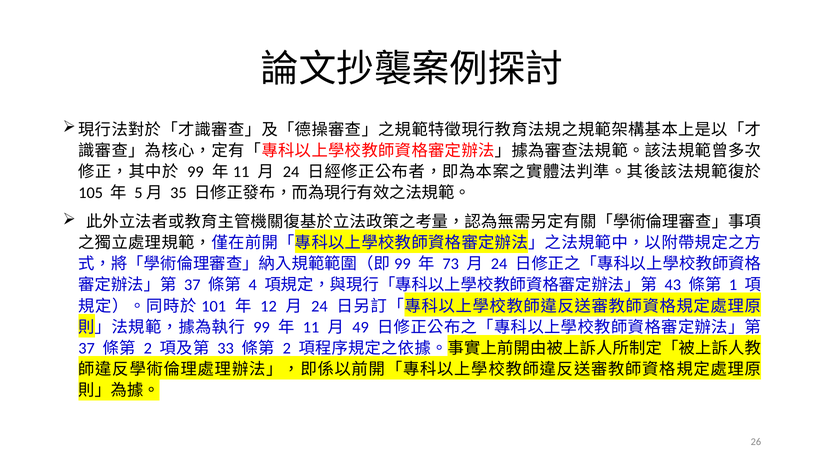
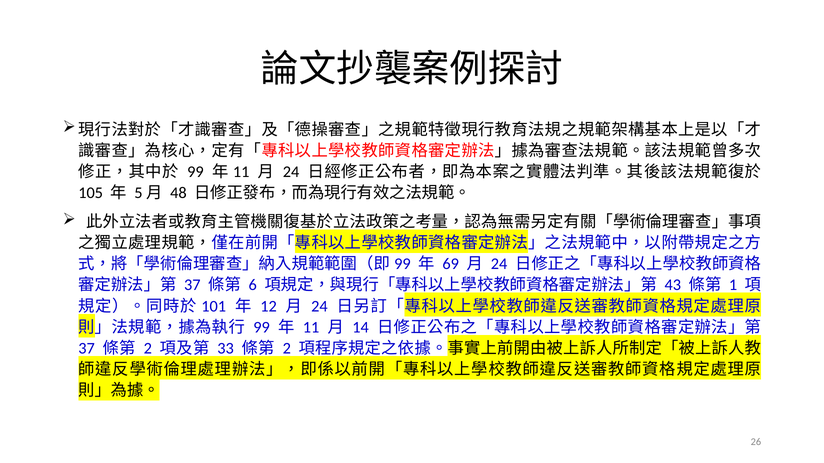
35: 35 -> 48 (178, 193)
73: 73 -> 69 (451, 264)
4: 4 -> 6 (253, 285)
49: 49 -> 14 (361, 328)
